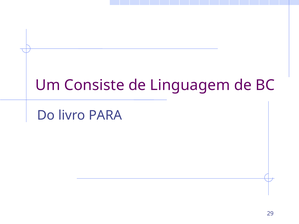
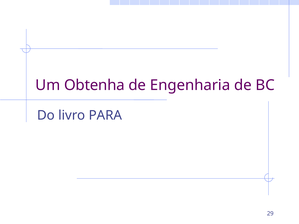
Consiste: Consiste -> Obtenha (94, 85)
Linguagem: Linguagem -> Engenharia (190, 85)
